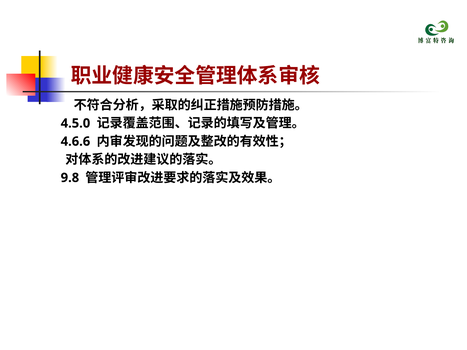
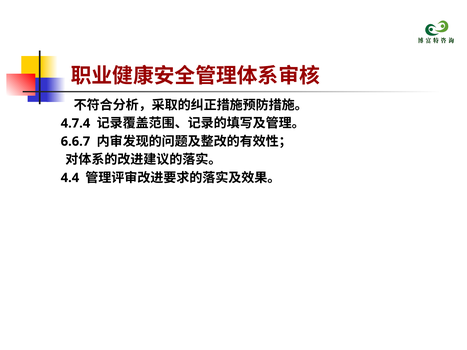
4.5.0: 4.5.0 -> 4.7.4 (75, 123)
4.6.6: 4.6.6 -> 6.6.7 (75, 142)
9.8: 9.8 -> 4.4 (70, 178)
